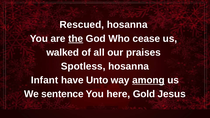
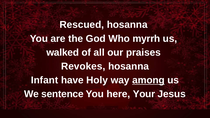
the underline: present -> none (76, 39)
cease: cease -> myrrh (146, 39)
Spotless: Spotless -> Revokes (83, 66)
Unto: Unto -> Holy (97, 80)
Gold: Gold -> Your (144, 94)
